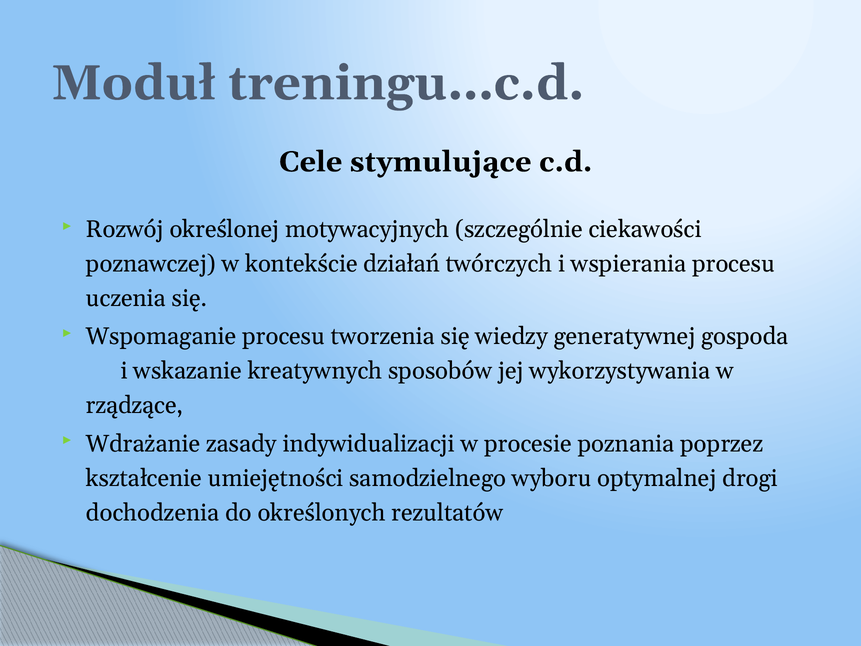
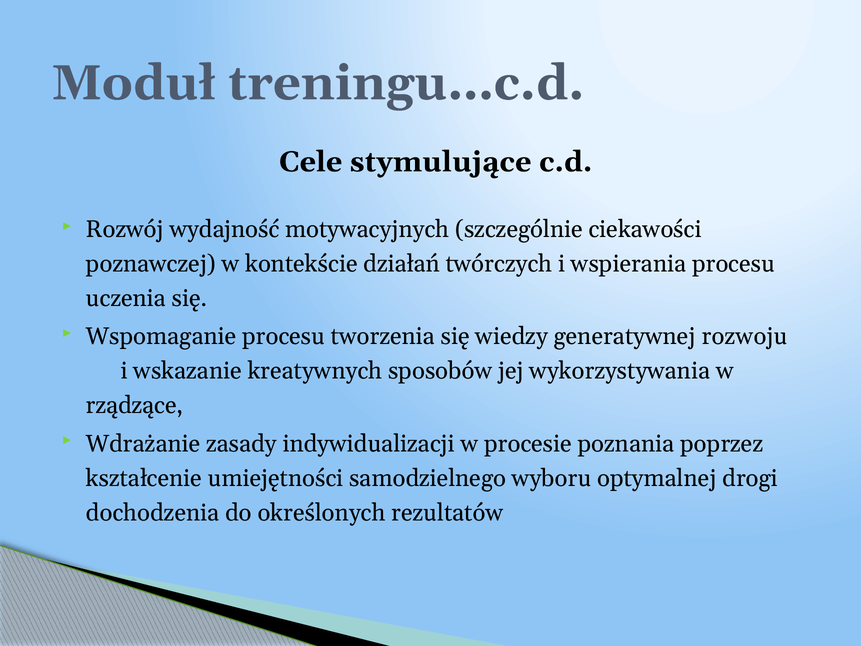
określonej: określonej -> wydajność (224, 229)
gospoda: gospoda -> rozwoju (745, 336)
